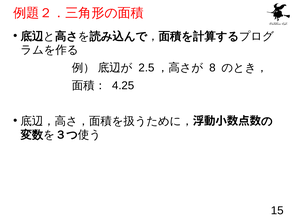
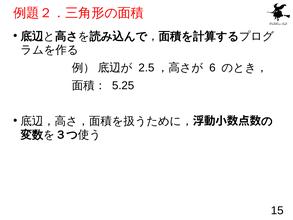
8: 8 -> 6 (212, 68)
4.25: 4.25 -> 5.25 (123, 85)
